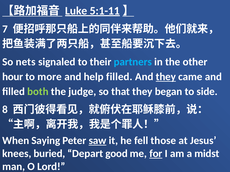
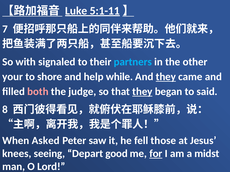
nets: nets -> with (26, 62)
hour: hour -> your (13, 77)
more: more -> shore (50, 77)
help filled: filled -> while (119, 77)
both colour: light green -> pink (38, 92)
they underline: none -> present (142, 92)
side: side -> said (207, 92)
Saying: Saying -> Asked (46, 141)
saw underline: present -> none (98, 141)
buried: buried -> seeing (49, 154)
